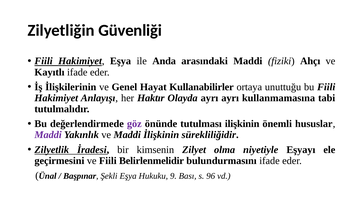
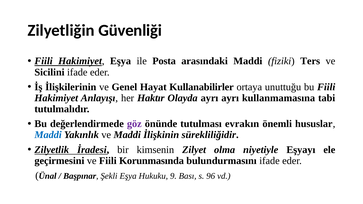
Anda: Anda -> Posta (164, 61)
Ahçı: Ahçı -> Ters (310, 61)
Kayıtlı: Kayıtlı -> Sicilini (49, 72)
ilişkinin: ilişkinin -> evrakın (242, 124)
Maddi colour: purple -> blue (48, 135)
Belirlenmelidir: Belirlenmelidir -> Korunmasında (151, 161)
